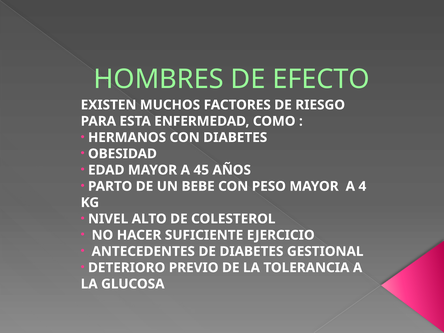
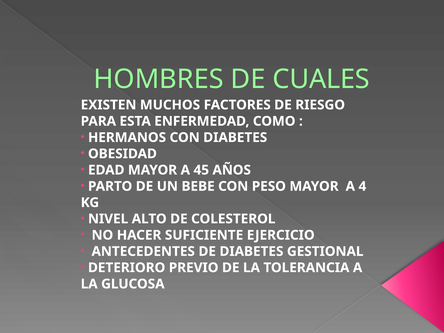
EFECTO: EFECTO -> CUALES (321, 79)
